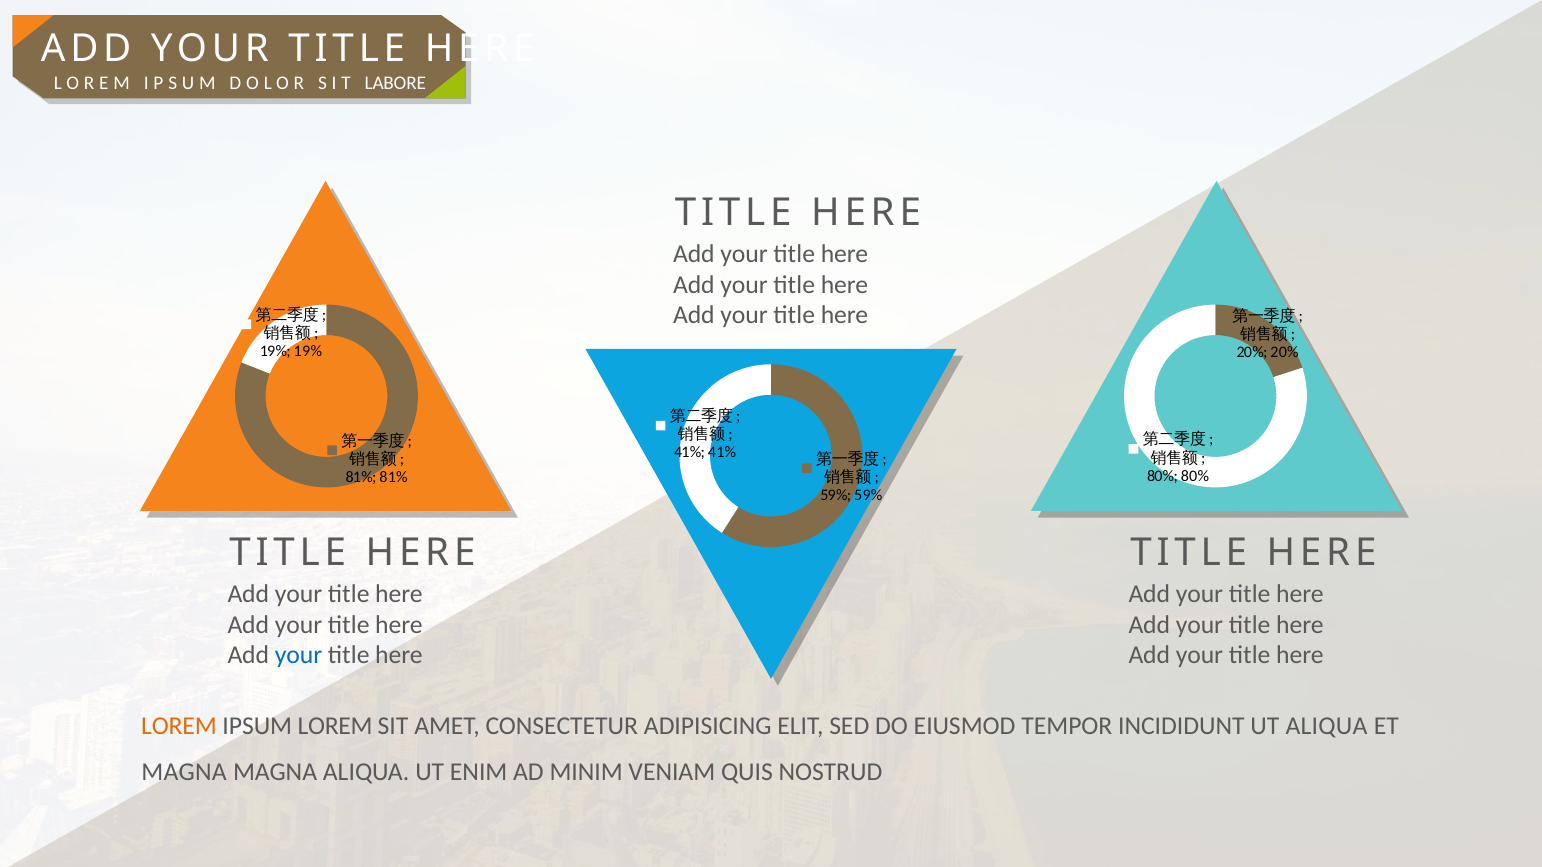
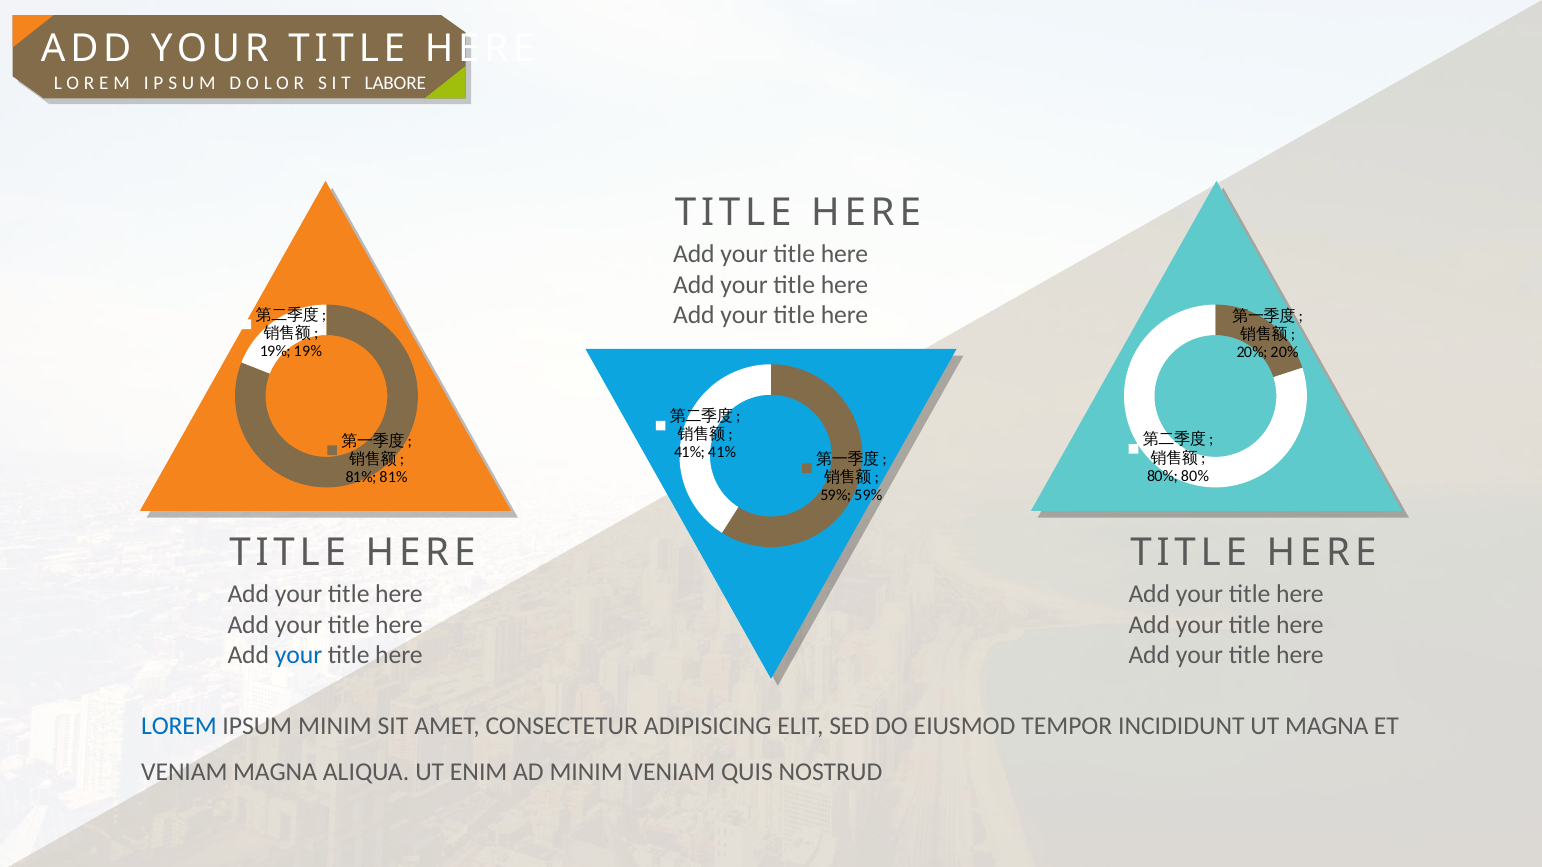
LOREM colour: orange -> blue (179, 726)
IPSUM LOREM: LOREM -> MINIM (335, 726)
UT ALIQUA: ALIQUA -> MAGNA (1327, 726)
MAGNA: MAGNA -> VENIAM (184, 772)
